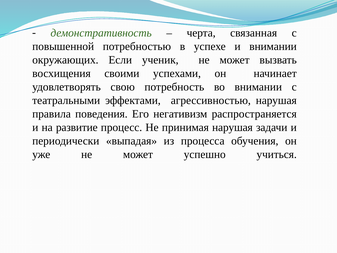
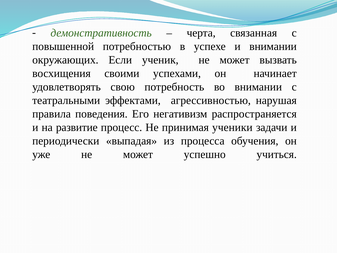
принимая нарушая: нарушая -> ученики (232, 127)
